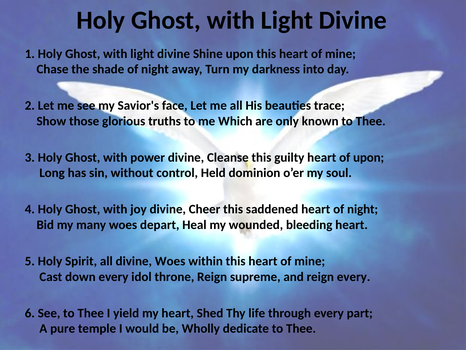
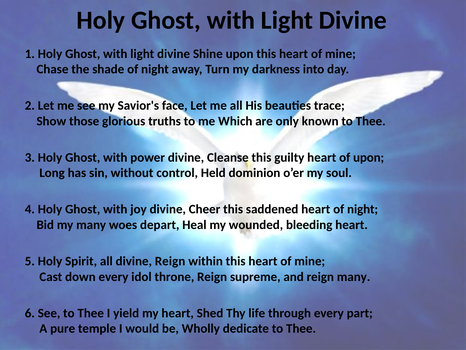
divine Woes: Woes -> Reign (170, 261)
reign every: every -> many (354, 276)
